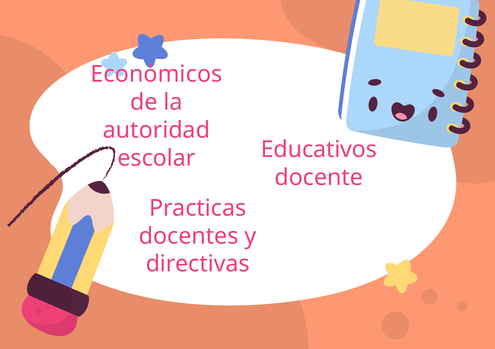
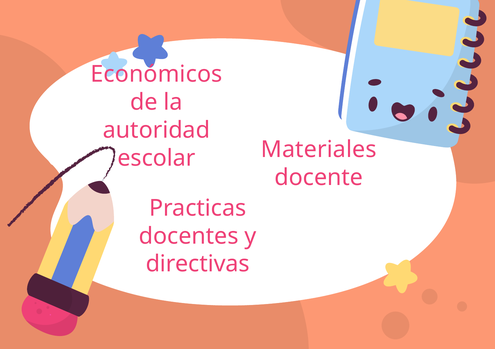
Educativos: Educativos -> Materiales (319, 150)
